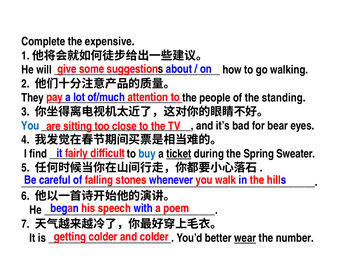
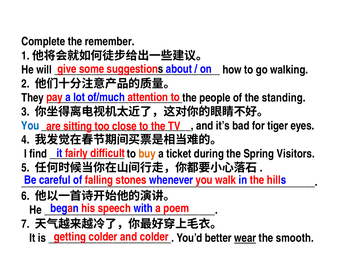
expensive: expensive -> remember (110, 42)
bear: bear -> tiger (278, 126)
buy colour: blue -> orange (147, 154)
ticket underline: present -> none (179, 154)
Sweater: Sweater -> Visitors (296, 154)
number: number -> smooth (295, 238)
